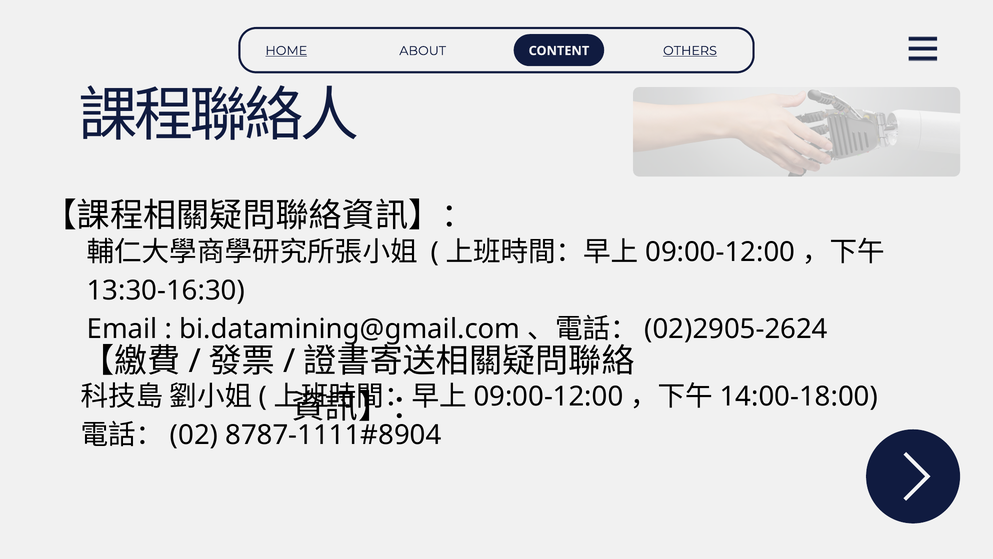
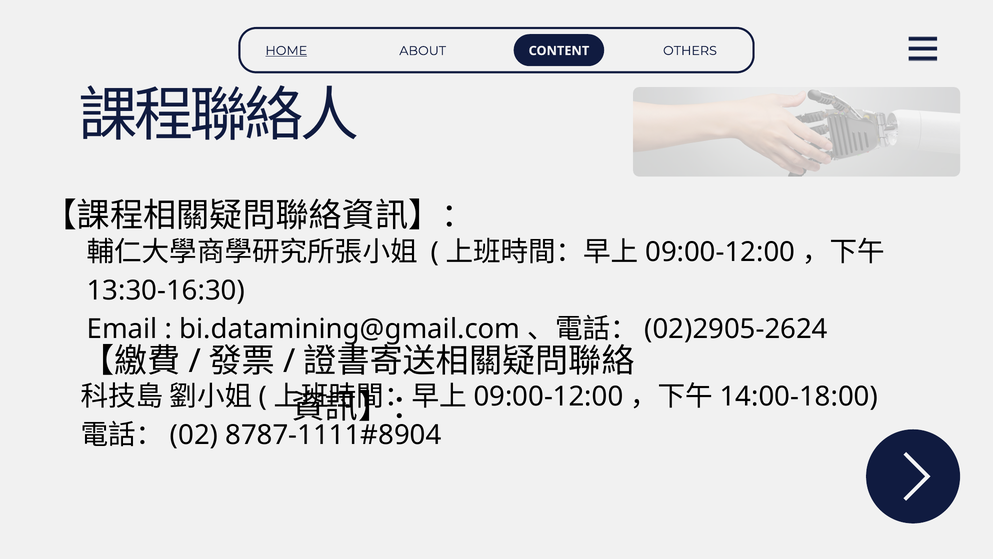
OTHERS underline: present -> none (690, 51)
